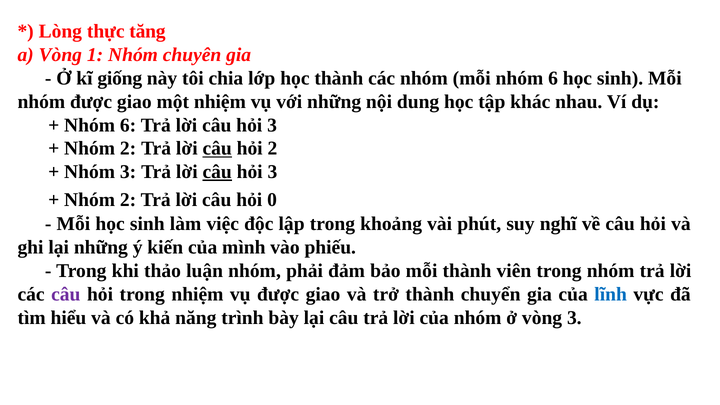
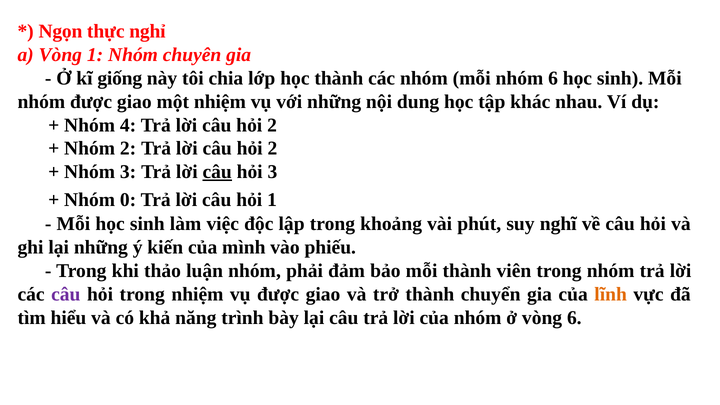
Lòng: Lòng -> Ngọn (60, 32)
tăng: tăng -> nghỉ (147, 32)
6: 6 -> 4 (128, 125)
3: 3 -> 2 (272, 125)
câu underline: present -> none (217, 148)
2: 2 -> 0 (128, 200)
hỏi 0: 0 -> 1 (272, 200)
lĩnh colour: blue -> orange (611, 294)
vòng 3: 3 -> 6 (574, 318)
